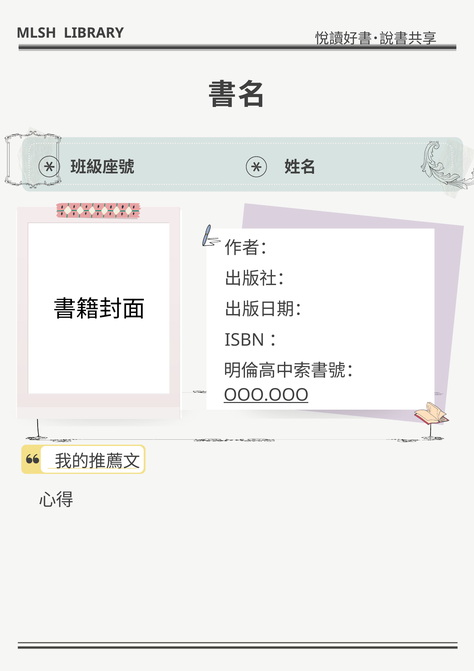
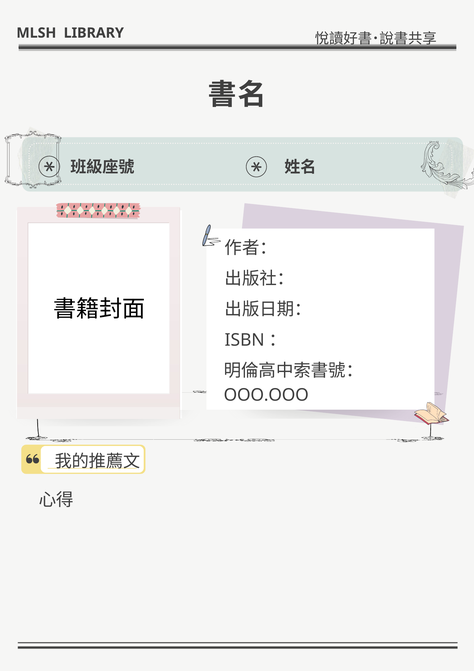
OOO.OOO underline: present -> none (266, 395)
